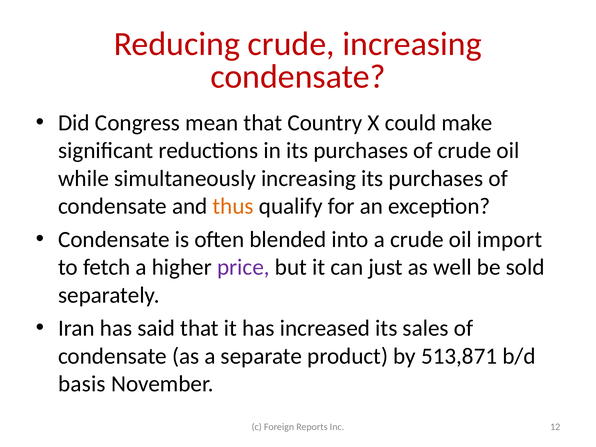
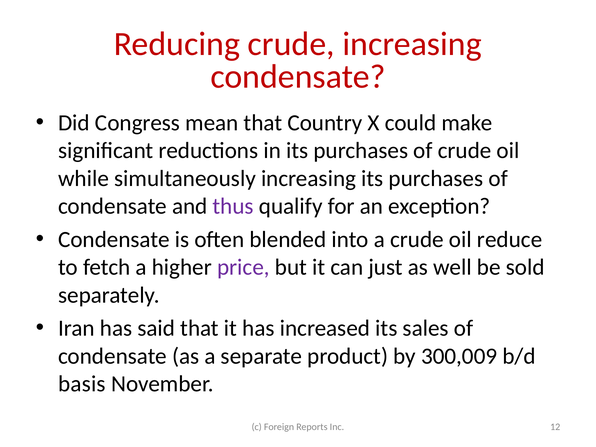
thus colour: orange -> purple (233, 206)
import: import -> reduce (510, 239)
513,871: 513,871 -> 300,009 (459, 356)
